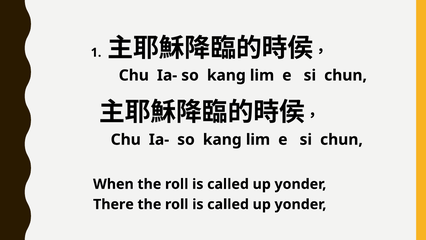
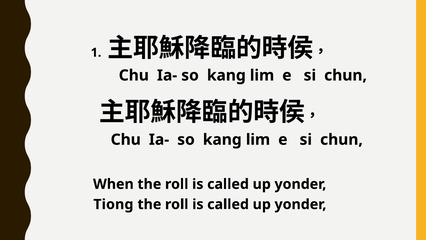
There: There -> Tiong (113, 204)
